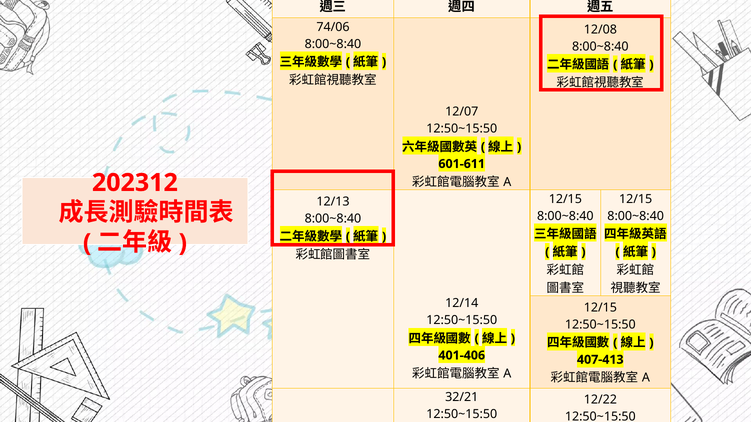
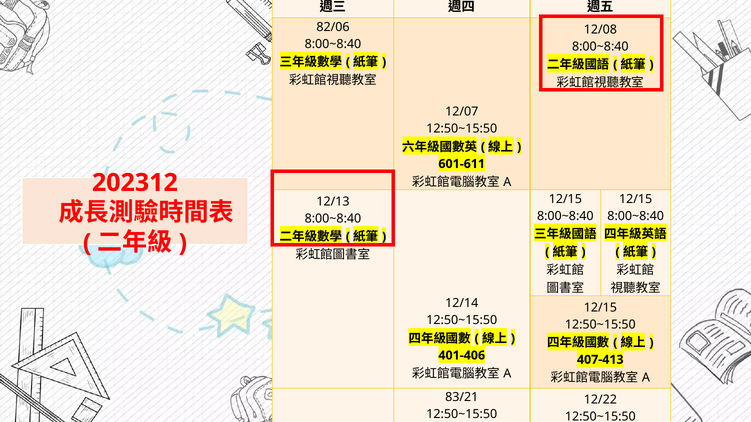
74/06: 74/06 -> 82/06 (333, 27)
32/21: 32/21 -> 83/21 (462, 398)
